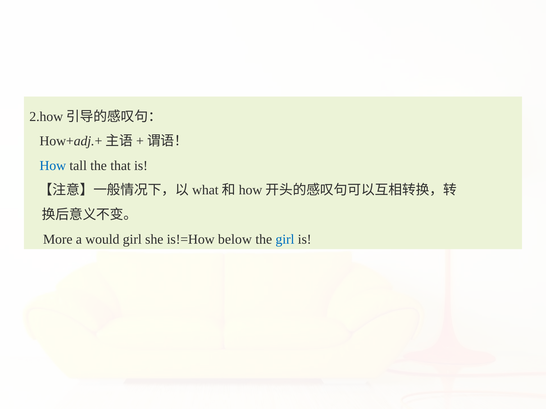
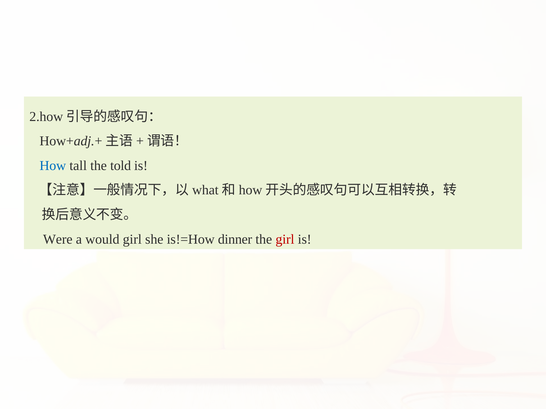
that: that -> told (121, 166)
More: More -> Were (58, 240)
below: below -> dinner (235, 240)
girl colour: blue -> red (285, 240)
